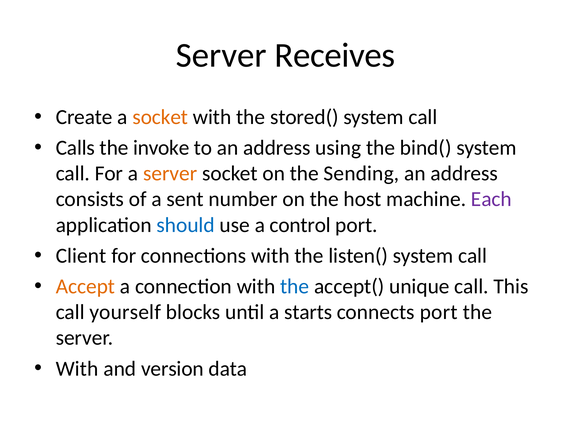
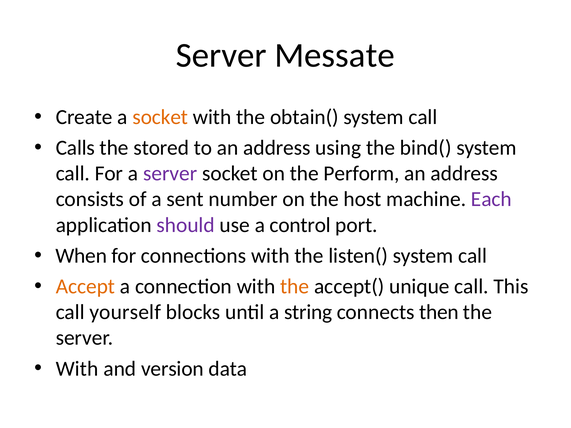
Receives: Receives -> Messate (335, 55)
stored(: stored( -> obtain( (304, 117)
invoke: invoke -> stored (161, 148)
server colour: orange -> purple (170, 174)
Sending: Sending -> Perform (362, 174)
should colour: blue -> purple (186, 225)
Client: Client -> When (81, 256)
the colour: blue -> orange (295, 287)
starts: starts -> string (308, 312)
connects port: port -> then (439, 312)
